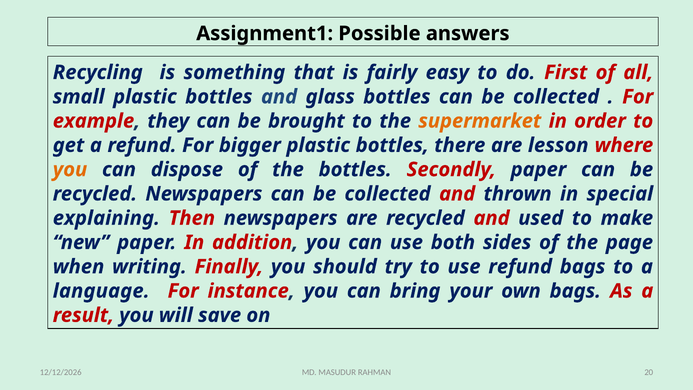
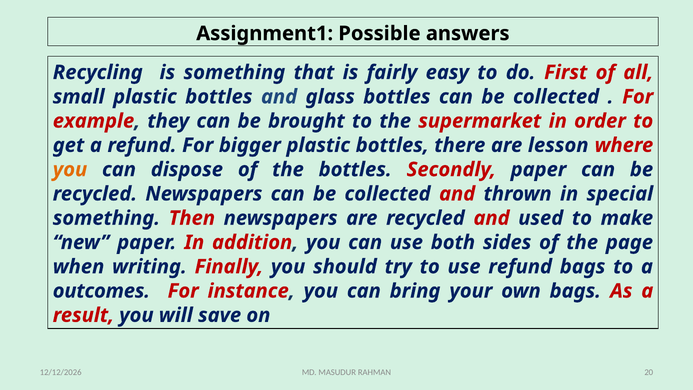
supermarket colour: orange -> red (480, 121)
explaining: explaining -> something (106, 218)
language: language -> outcomes (101, 291)
